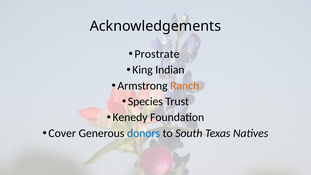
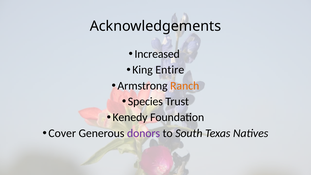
Prostrate: Prostrate -> Increased (157, 54)
Indian: Indian -> Entire (170, 70)
donors colour: blue -> purple (144, 133)
